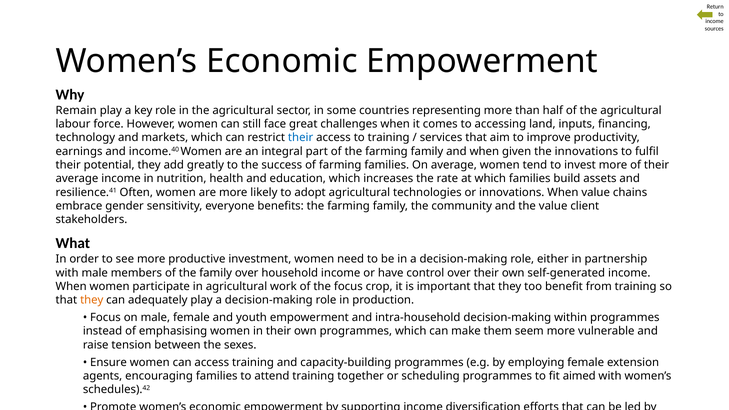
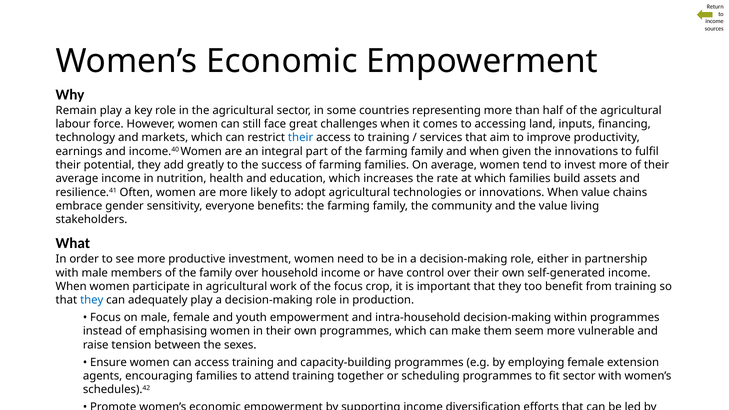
client: client -> living (585, 206)
they colour: orange -> blue (92, 300)
fit aimed: aimed -> sector (579, 376)
